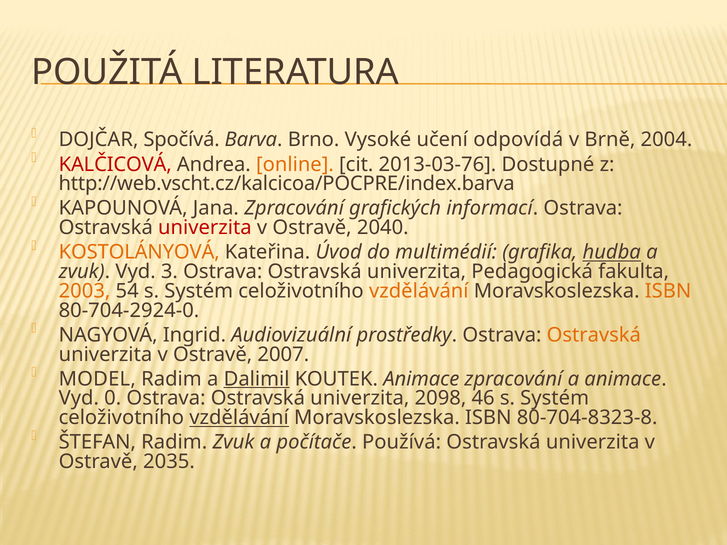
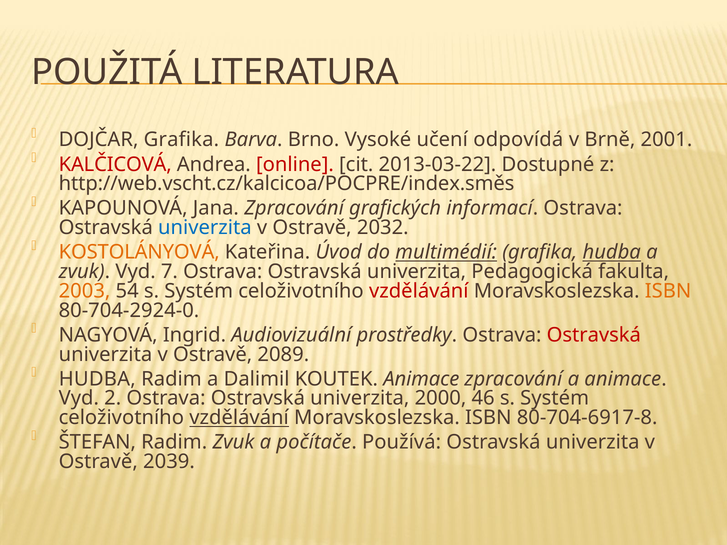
DOJČAR Spočívá: Spočívá -> Grafika (181, 140)
2004: 2004 -> 2001 (666, 140)
online colour: orange -> red (295, 164)
2013-03-76: 2013-03-76 -> 2013-03-22 (437, 164)
http://web.vscht.cz/kalcicoa/POCPRE/index.barva: http://web.vscht.cz/kalcicoa/POCPRE/index.barva -> http://web.vscht.cz/kalcicoa/POCPRE/index.směs (287, 184)
univerzita colour: red -> blue (205, 228)
2040: 2040 -> 2032 (383, 228)
multimédií underline: none -> present (446, 252)
3: 3 -> 7 (169, 272)
vzdělávání colour: orange -> red (419, 291)
Ostravská colour: orange -> red (594, 335)
2007: 2007 -> 2089 (283, 355)
MODEL: MODEL -> HUDBA (97, 379)
Dalimil underline: present -> none (257, 379)
0: 0 -> 2 (113, 399)
2098: 2098 -> 2000 (440, 399)
80-704-8323-8: 80-704-8323-8 -> 80-704-6917-8 (587, 418)
2035: 2035 -> 2039 (169, 462)
